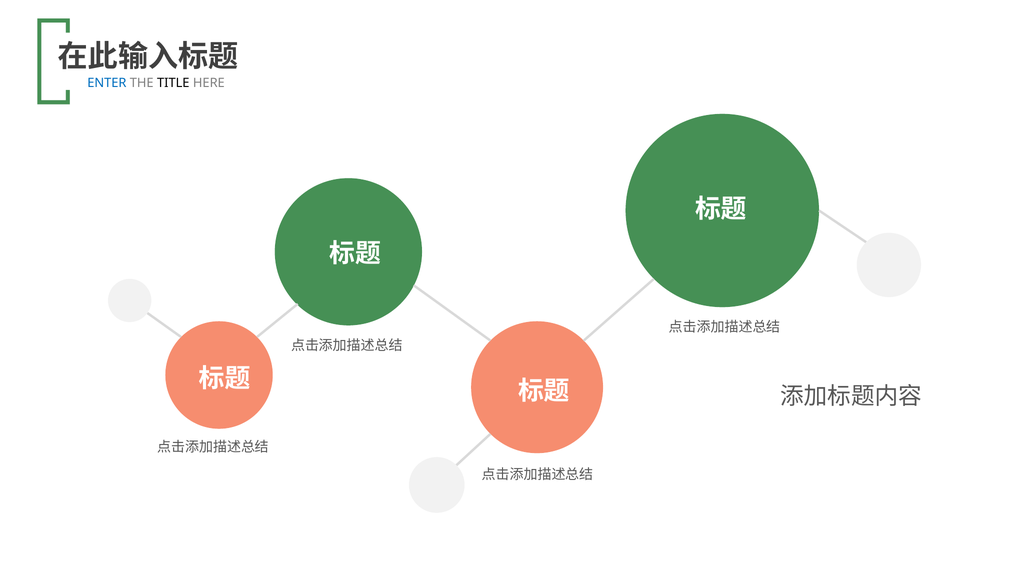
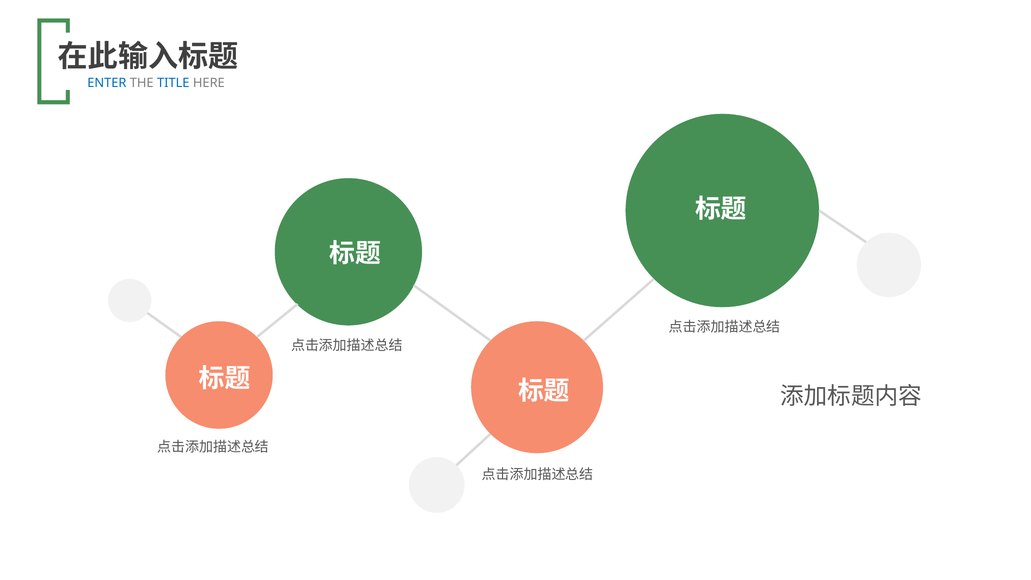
TITLE colour: black -> blue (173, 83)
